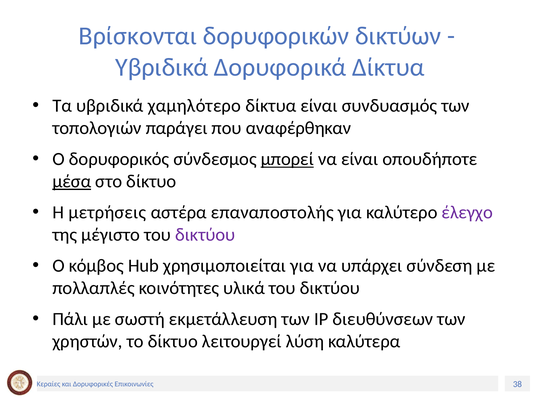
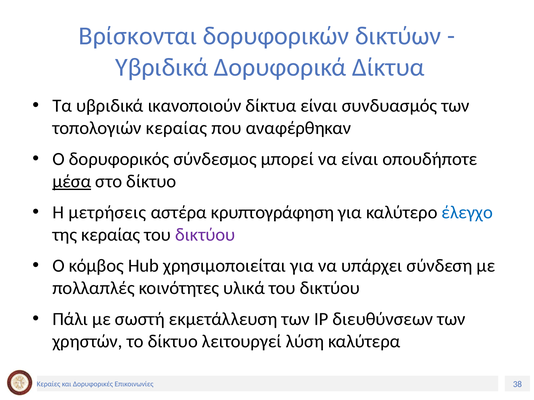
χαμηλότερο: χαμηλότερο -> ικανοποιούν (195, 106)
τοπολογιών παράγει: παράγει -> κεραίας (176, 128)
μπορεί underline: present -> none (287, 159)
επαναποστολής: επαναποστολής -> κρυπτογράφηση (272, 213)
έλεγχο colour: purple -> blue (467, 213)
της μέγιστο: μέγιστο -> κεραίας (111, 235)
